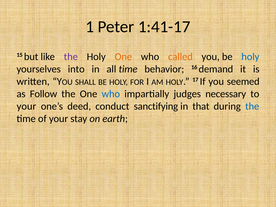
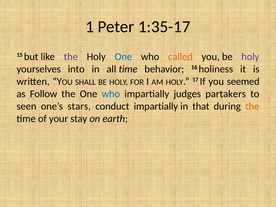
1:41-17: 1:41-17 -> 1:35-17 (164, 27)
One colour: orange -> blue (123, 57)
holy colour: blue -> purple (250, 57)
demand: demand -> holiness (216, 69)
necessary: necessary -> partakers (226, 94)
your: your -> seen (26, 106)
deed: deed -> stars (79, 106)
conduct sanctifying: sanctifying -> impartially (156, 106)
the colour: blue -> orange (252, 106)
